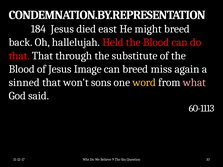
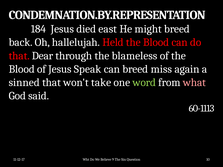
that That: That -> Dear (43, 56)
substitute: substitute -> blameless (135, 56)
Image: Image -> Speak (88, 69)
sons: sons -> take (101, 83)
word colour: yellow -> light green (144, 83)
